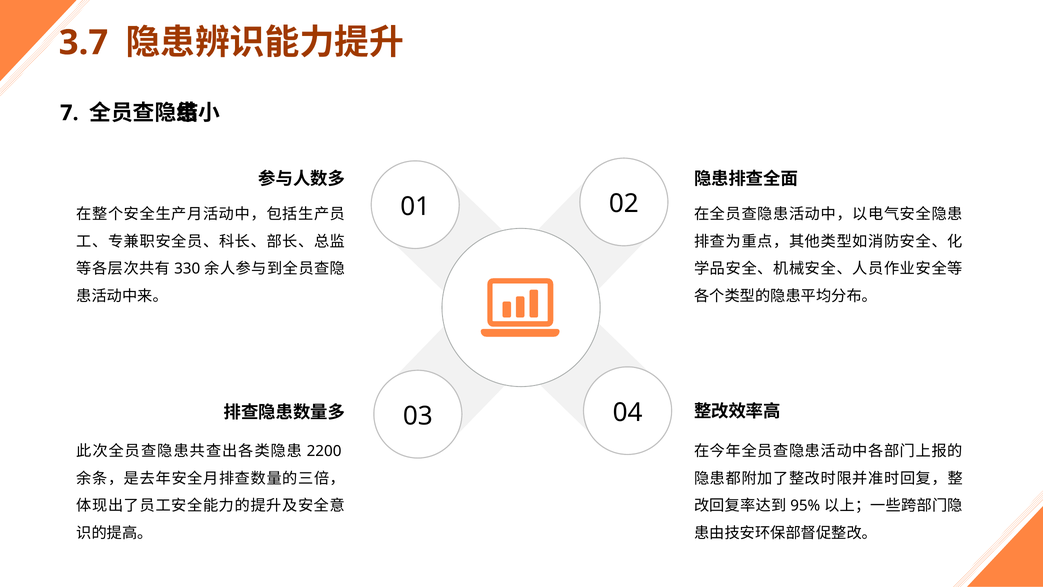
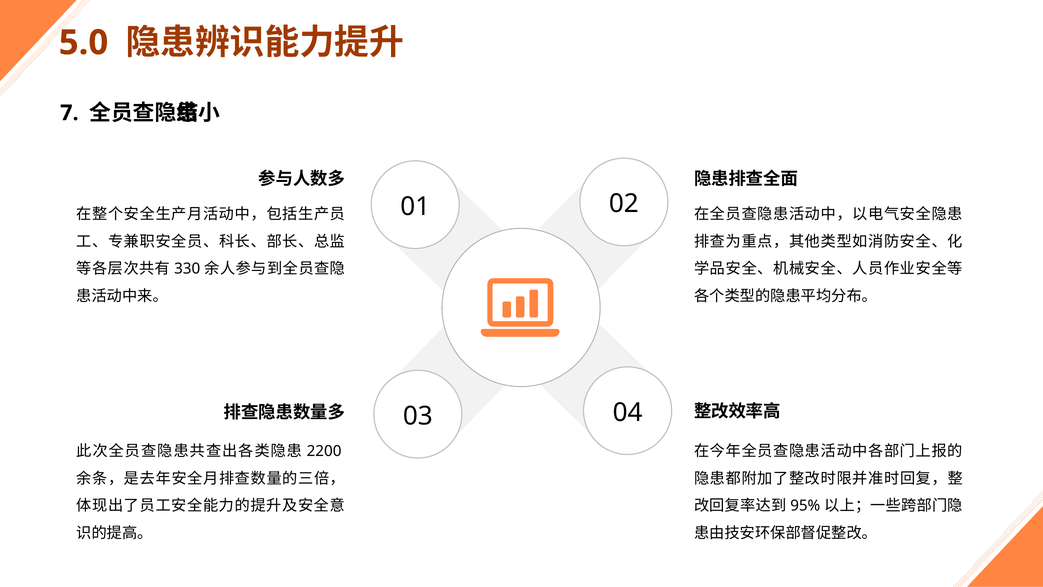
3.7: 3.7 -> 5.0 (84, 43)
